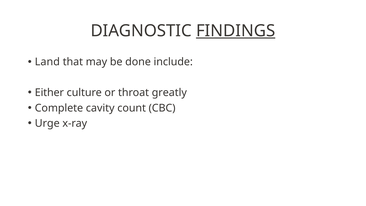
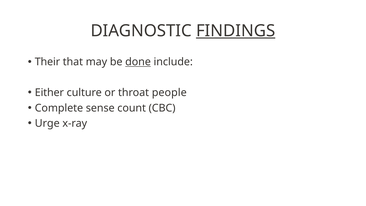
Land: Land -> Their (47, 62)
done underline: none -> present (138, 62)
greatly: greatly -> people (169, 93)
cavity: cavity -> sense (100, 108)
